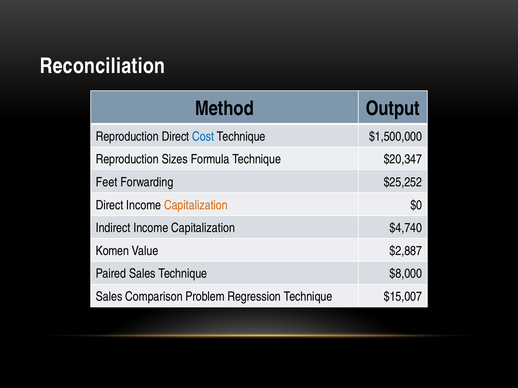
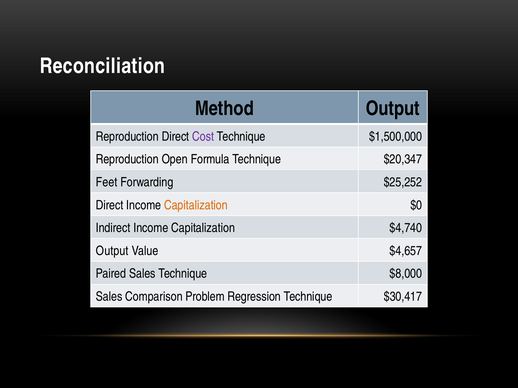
Cost colour: blue -> purple (203, 137)
Sizes: Sizes -> Open (175, 160)
Komen: Komen -> Output (112, 251)
$2,887: $2,887 -> $4,657 (406, 251)
$15,007: $15,007 -> $30,417 (403, 297)
